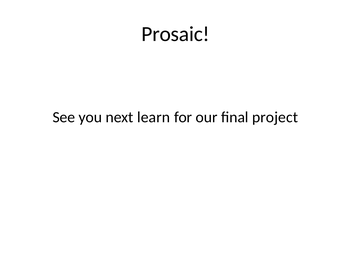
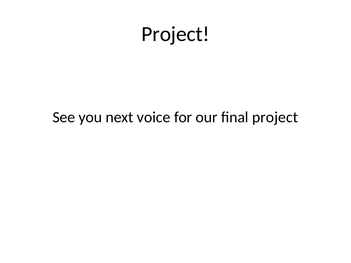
Prosaic: Prosaic -> Project (175, 34)
learn: learn -> voice (154, 117)
